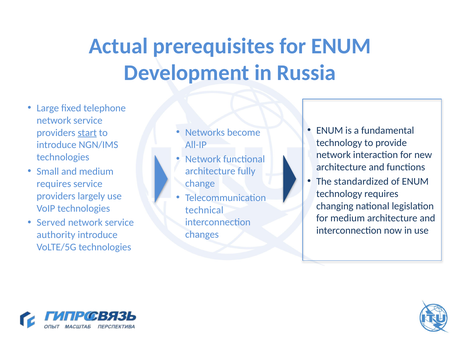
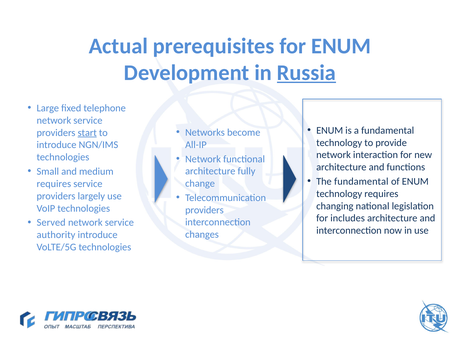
Russia underline: none -> present (306, 73)
The standardized: standardized -> fundamental (361, 181)
technical: technical -> providers (204, 210)
for medium: medium -> includes (348, 218)
